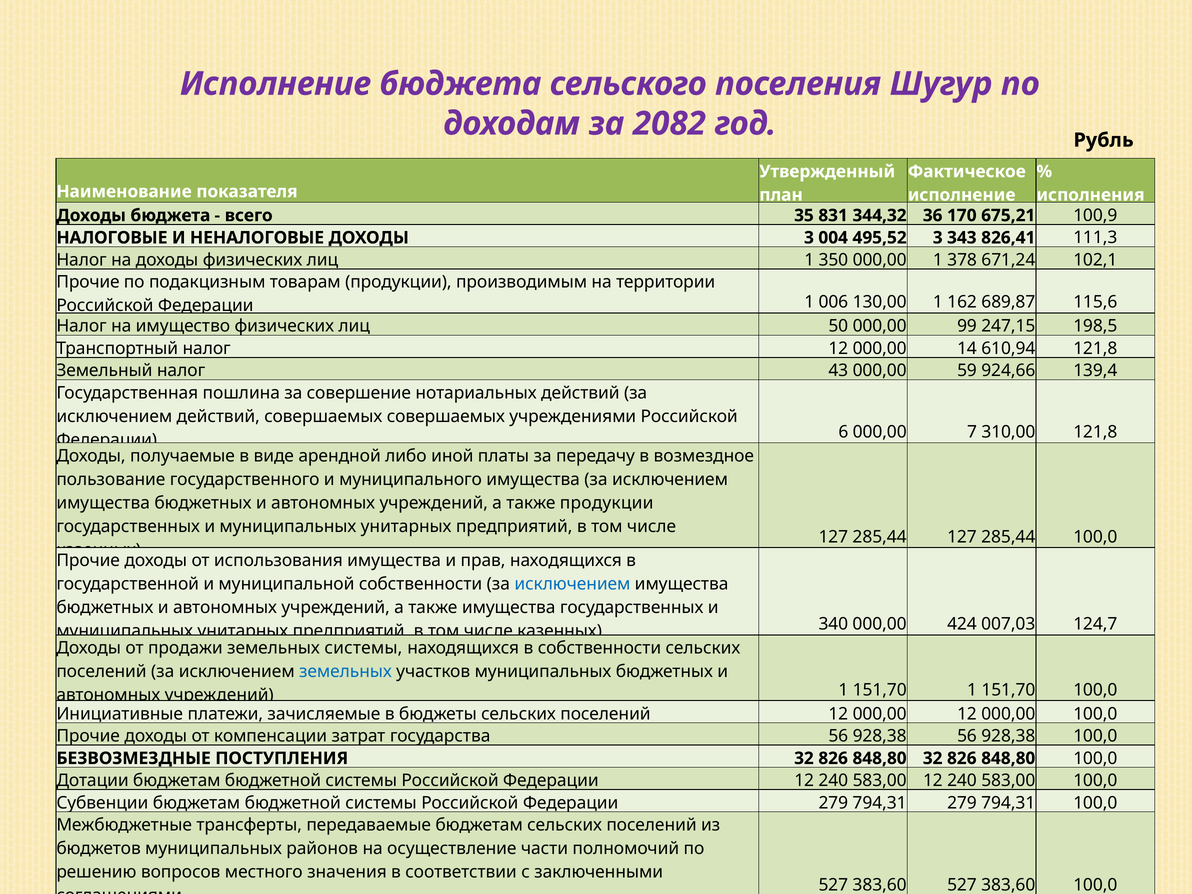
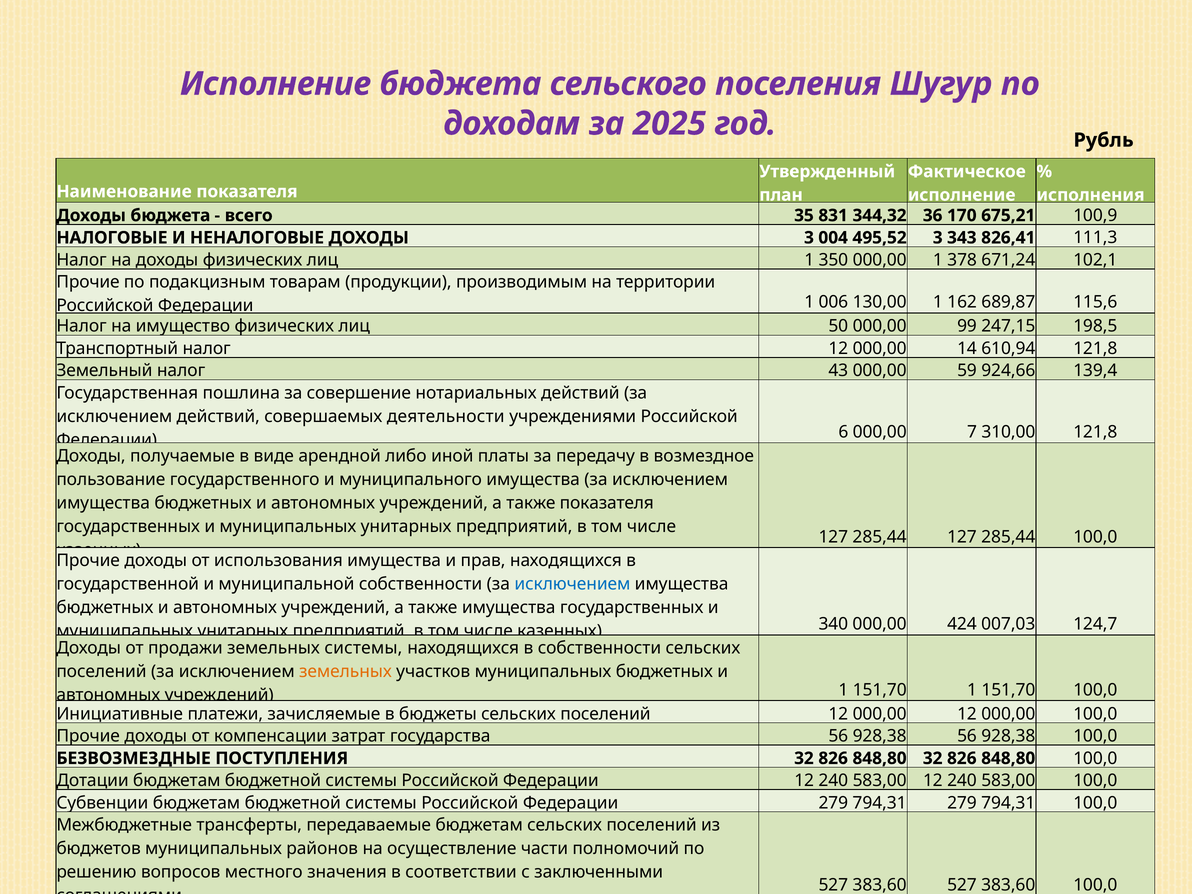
2082: 2082 -> 2025 (669, 124)
совершаемых совершаемых: совершаемых -> деятельности (446, 416)
также продукции: продукции -> показателя (607, 503)
земельных colour: blue -> orange (345, 672)
